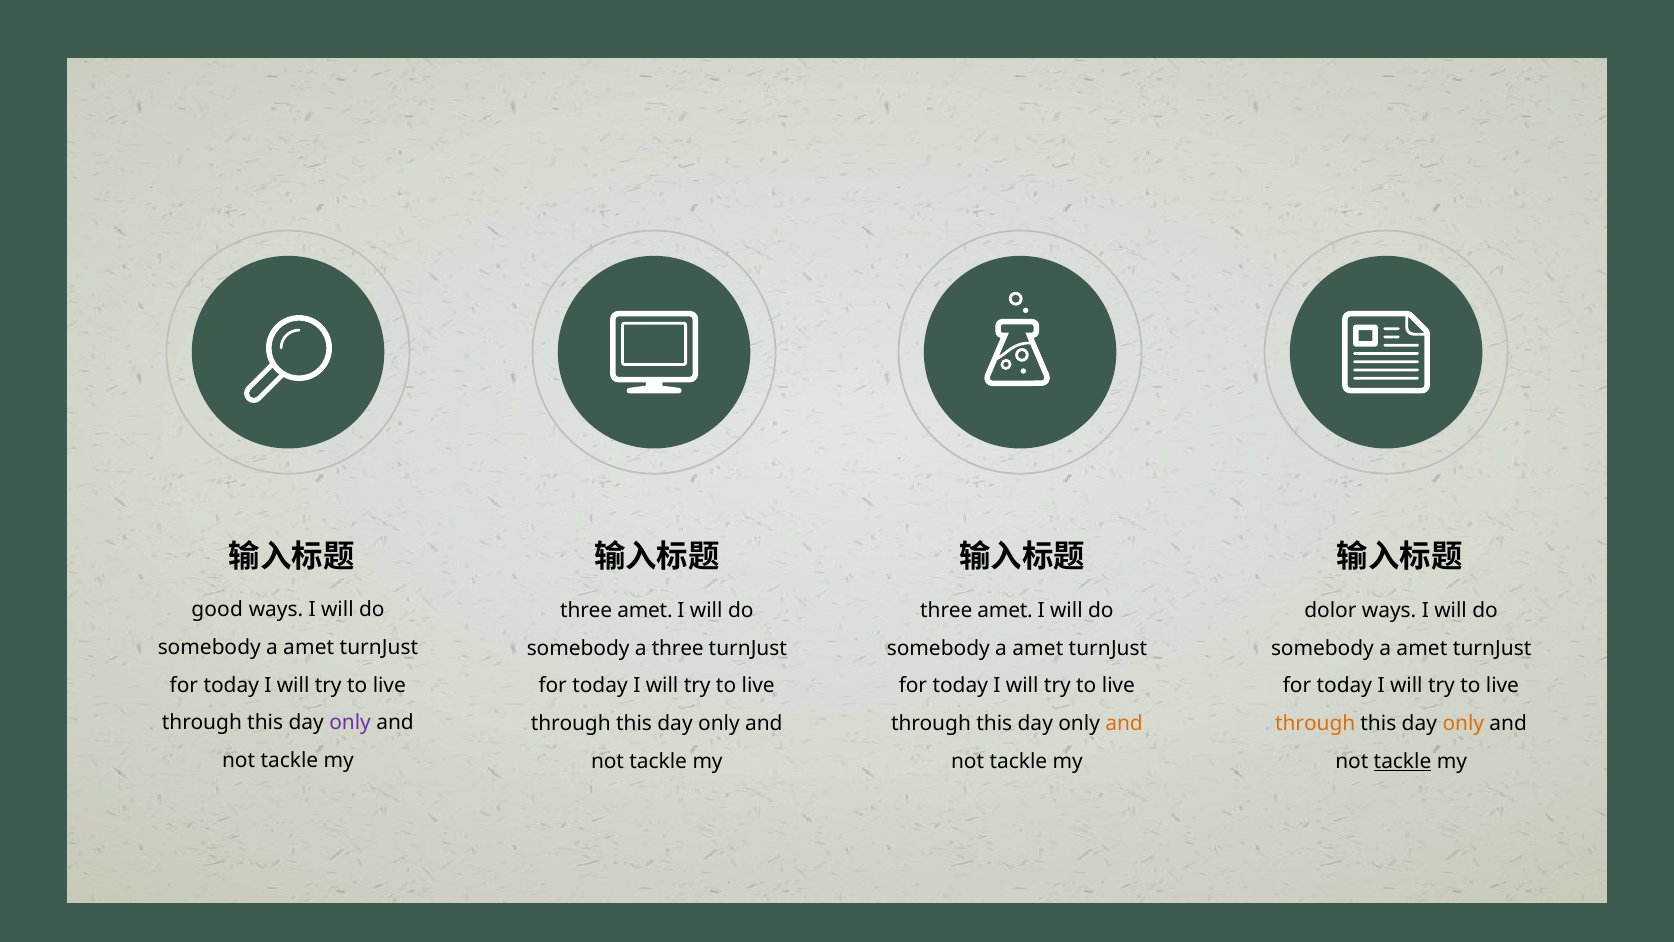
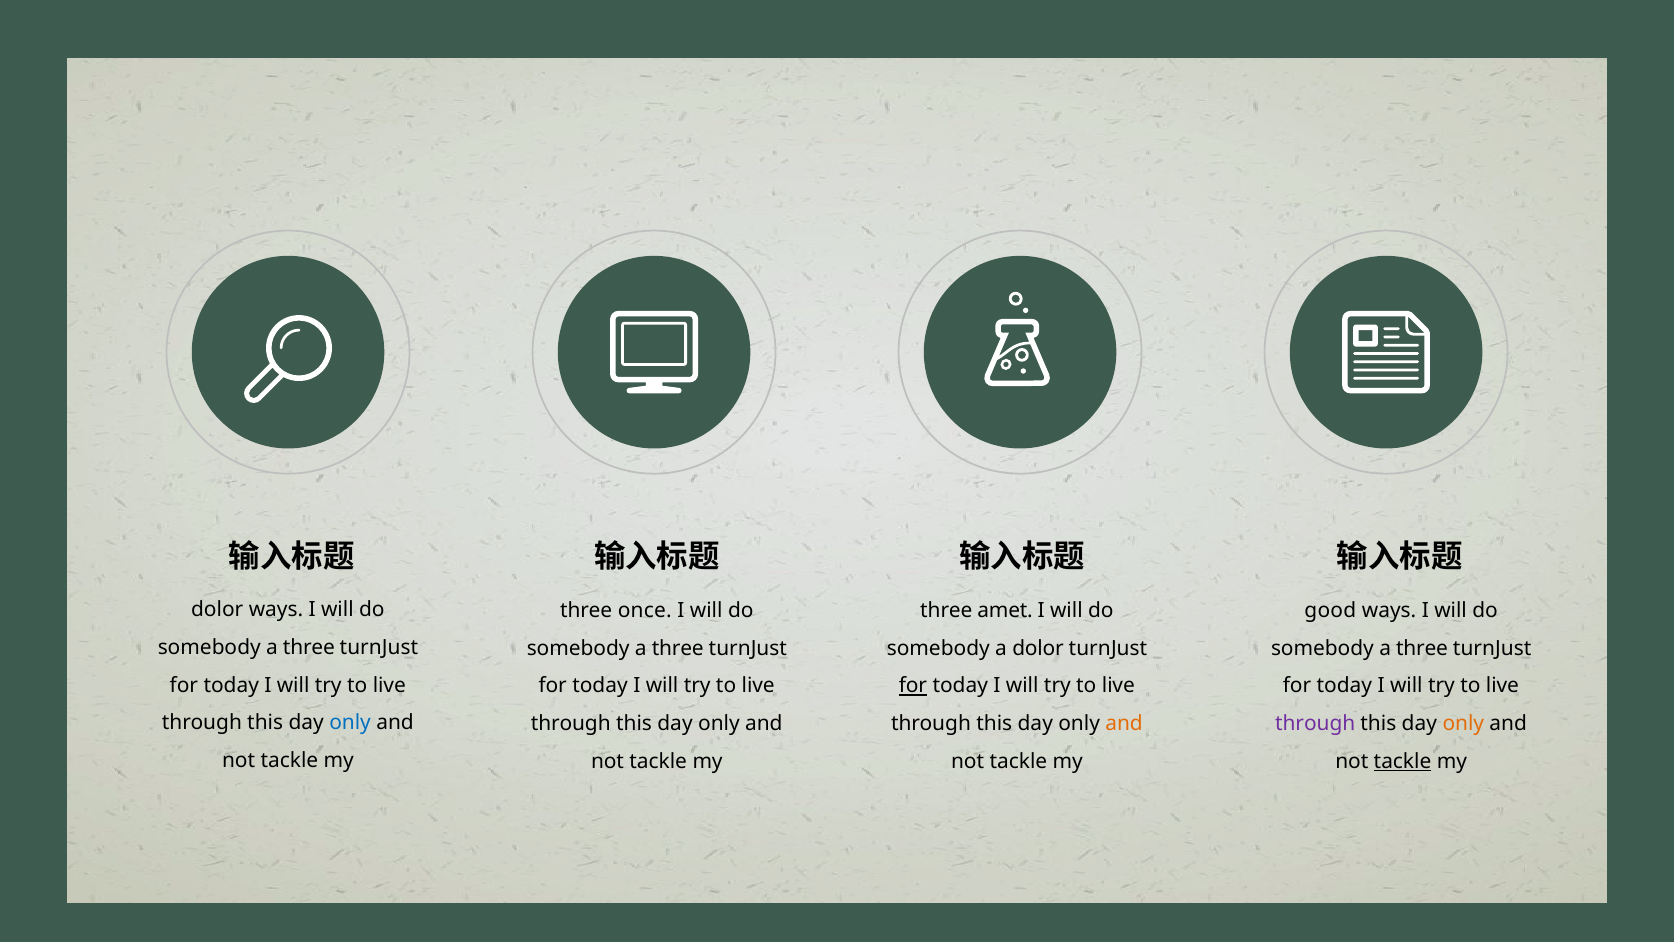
good: good -> dolor (217, 610)
amet: amet -> once (645, 610)
dolor: dolor -> good (1330, 610)
amet: amet -> three (309, 647)
amet: amet -> dolor (1038, 648)
amet: amet -> three (1422, 648)
for underline: none -> present (913, 686)
only colour: purple -> blue (350, 723)
through colour: orange -> purple (1315, 723)
